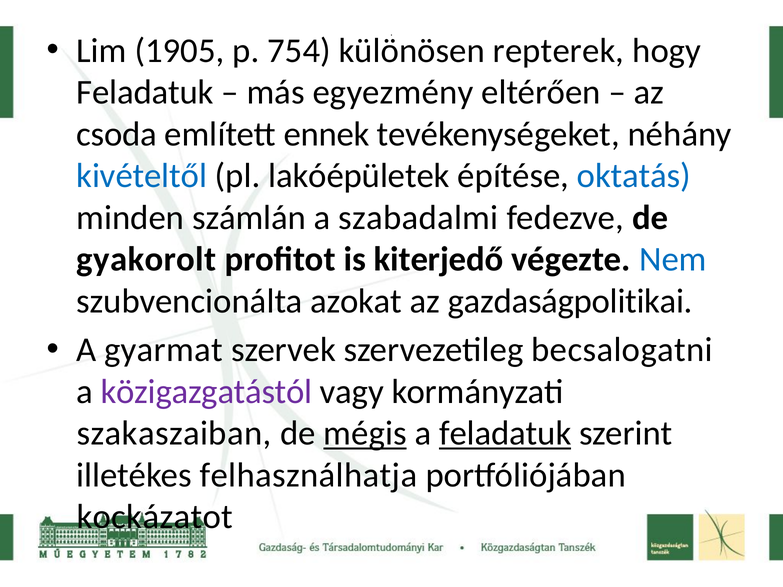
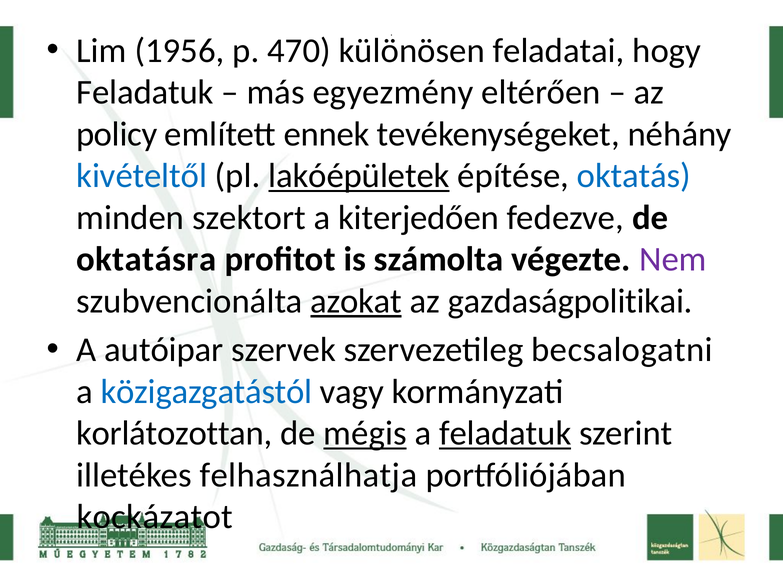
1905: 1905 -> 1956 (180, 51)
754: 754 -> 470 (299, 51)
repterek: repterek -> feladatai (559, 51)
csoda: csoda -> policy (117, 134)
lakóépületek underline: none -> present (359, 176)
számlán: számlán -> szektort (249, 218)
szabadalmi: szabadalmi -> kiterjedően (419, 218)
gyakorolt: gyakorolt -> oktatásra (146, 260)
kiterjedő: kiterjedő -> számolta (439, 260)
Nem colour: blue -> purple (673, 260)
azokat underline: none -> present (356, 301)
gyarmat: gyarmat -> autóipar (164, 350)
közigazgatástól colour: purple -> blue (207, 392)
szakaszaiban: szakaszaiban -> korlátozottan (174, 434)
